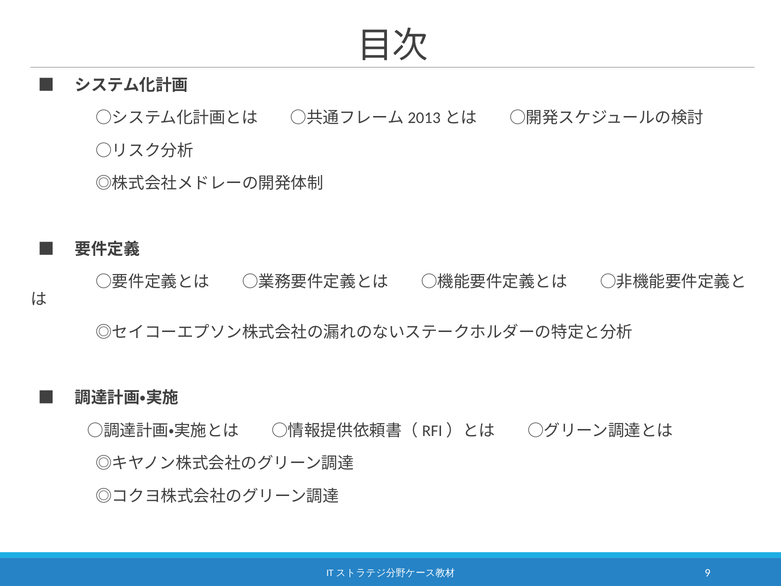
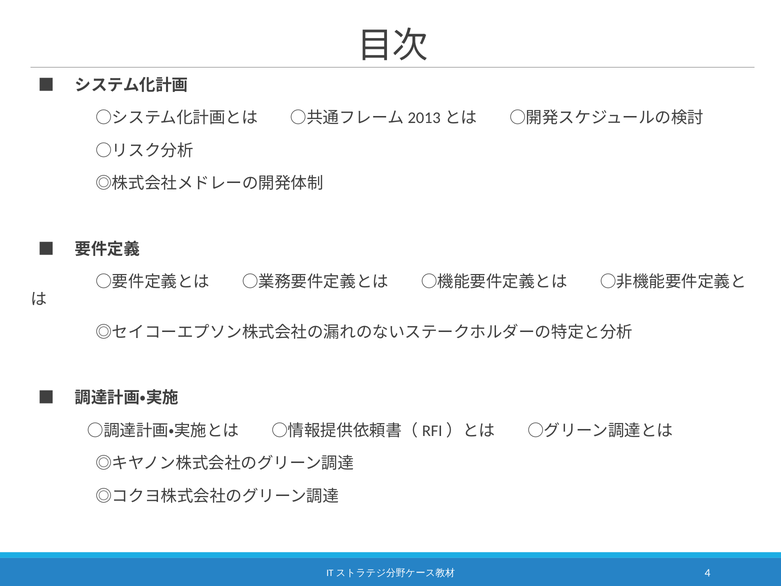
9: 9 -> 4 (708, 573)
